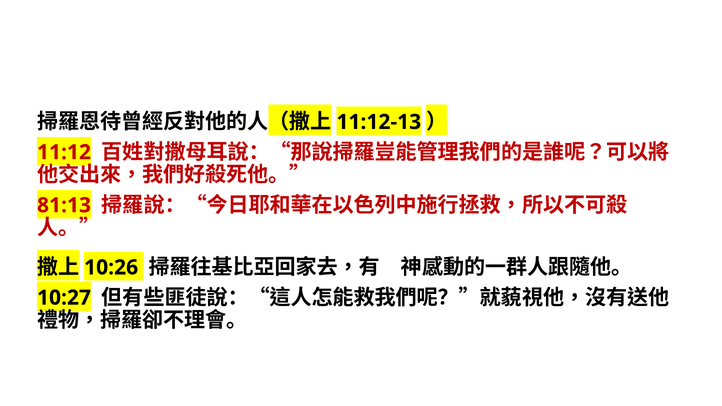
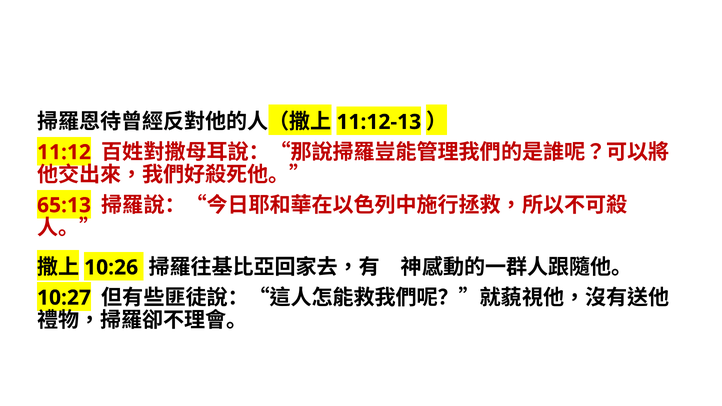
81:13: 81:13 -> 65:13 (64, 205)
